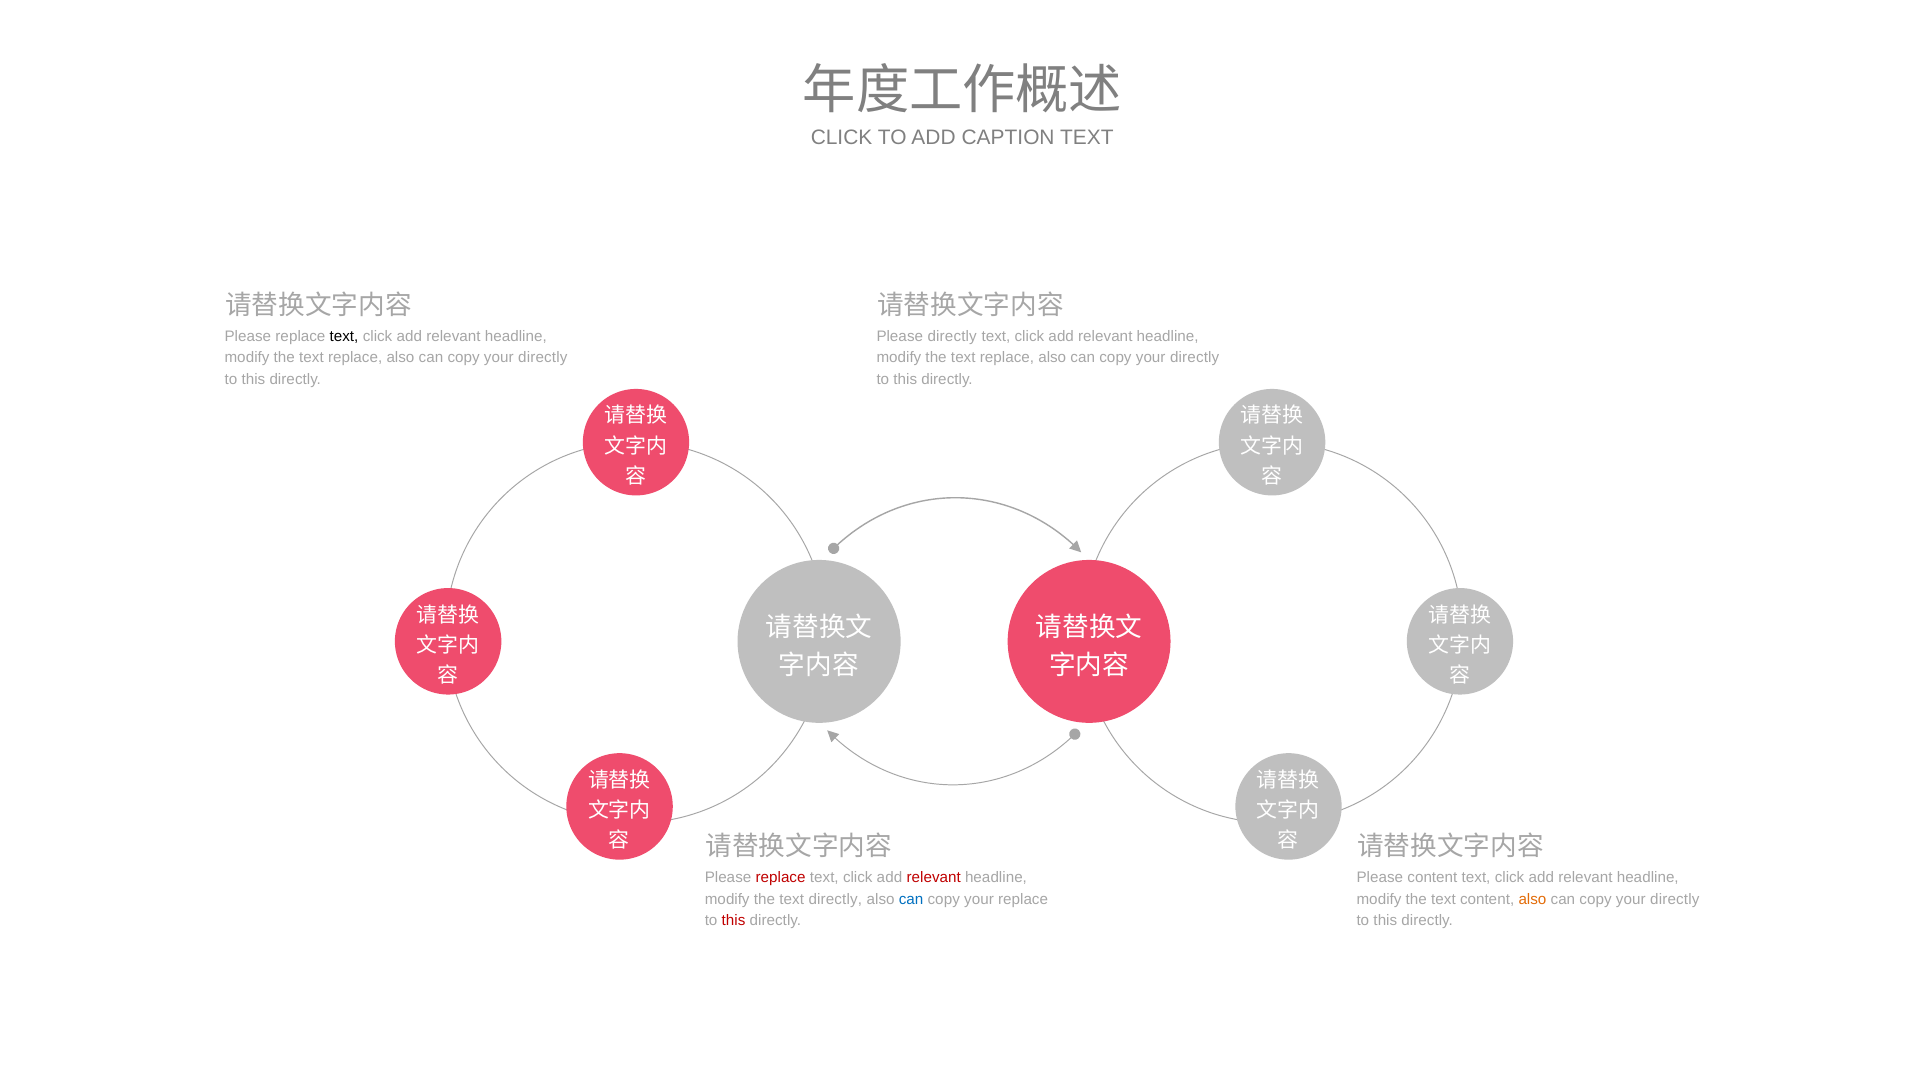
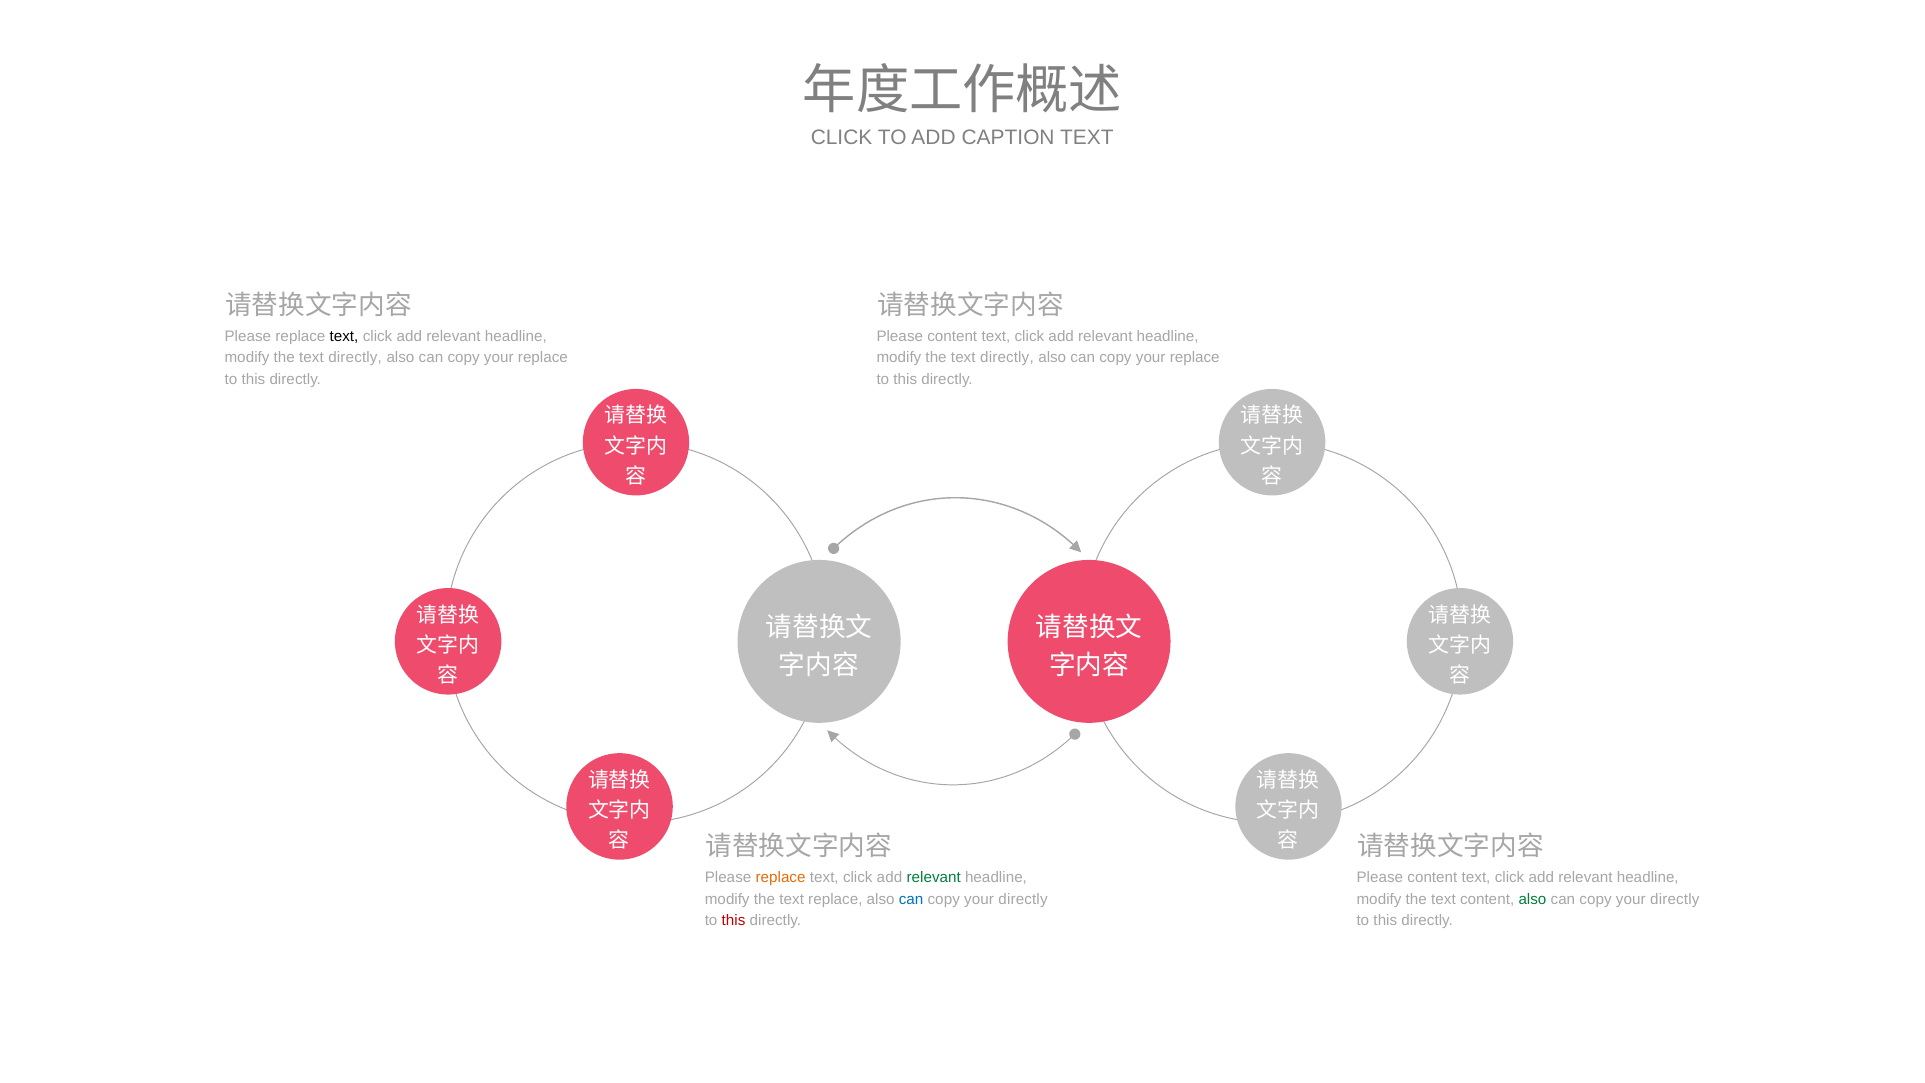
directly: directly -> content (952, 336)
replace: replace -> directly (355, 358)
directly: directly -> replace (543, 358)
replace: replace -> directly (1007, 358)
directly: directly -> replace (1195, 358)
replace colour: red -> orange (781, 877)
relevant colour: red -> green (934, 877)
text directly: directly -> replace (835, 899)
replace: replace -> directly (1023, 899)
also colour: orange -> green (1532, 899)
